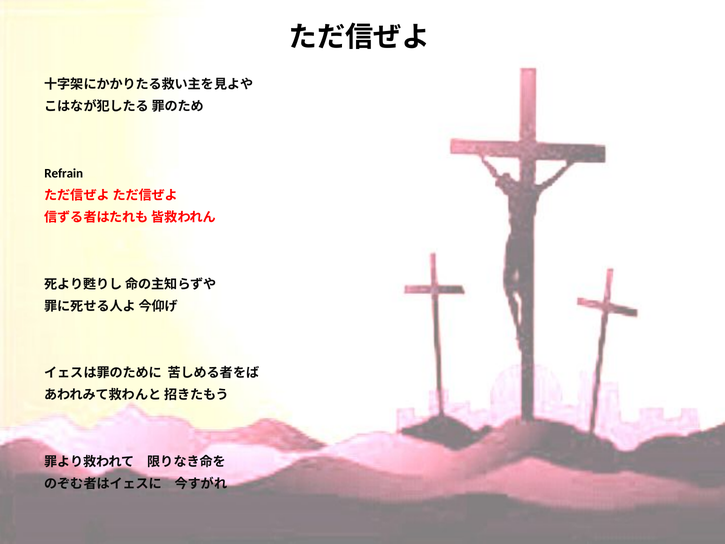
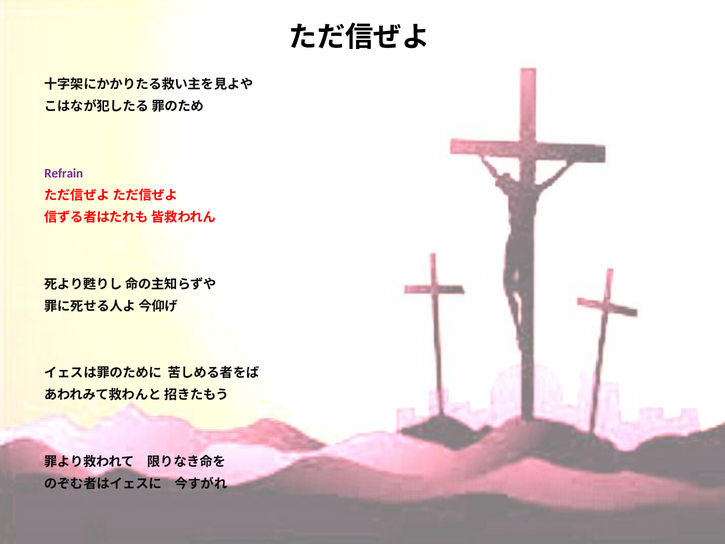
Refrain colour: black -> purple (64, 173)
